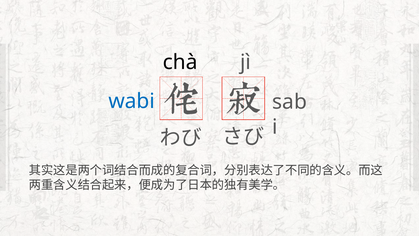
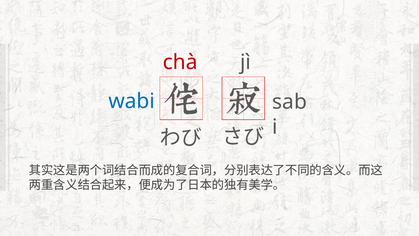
chà colour: black -> red (180, 62)
